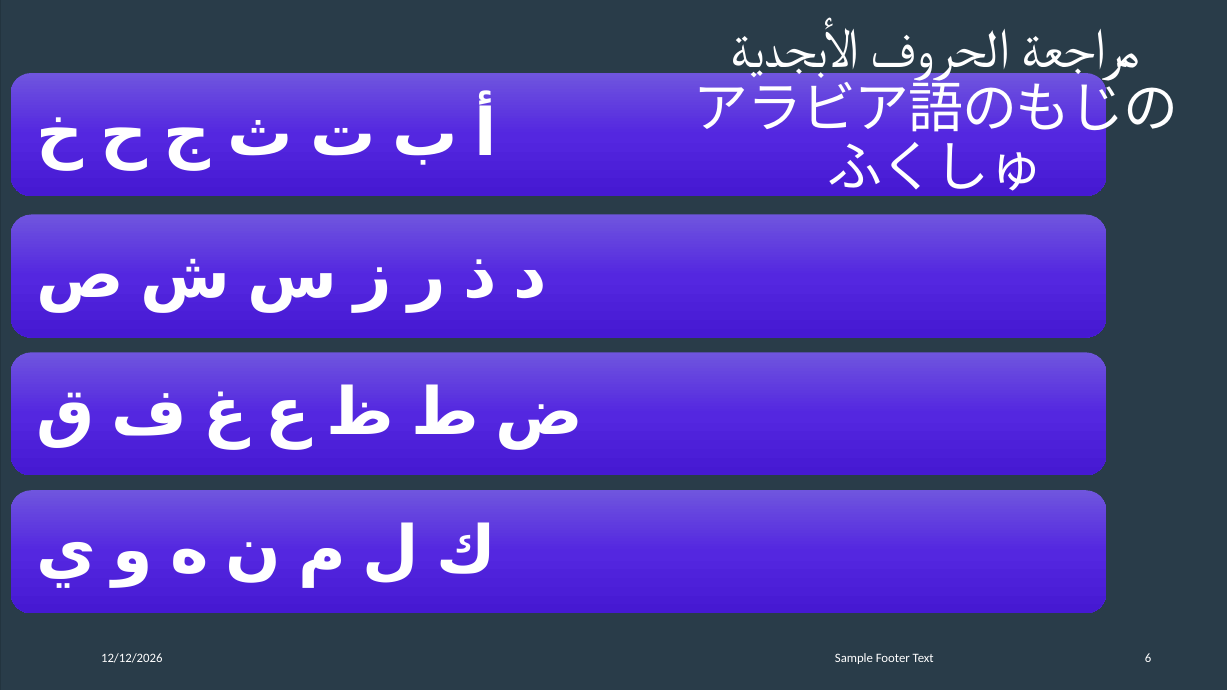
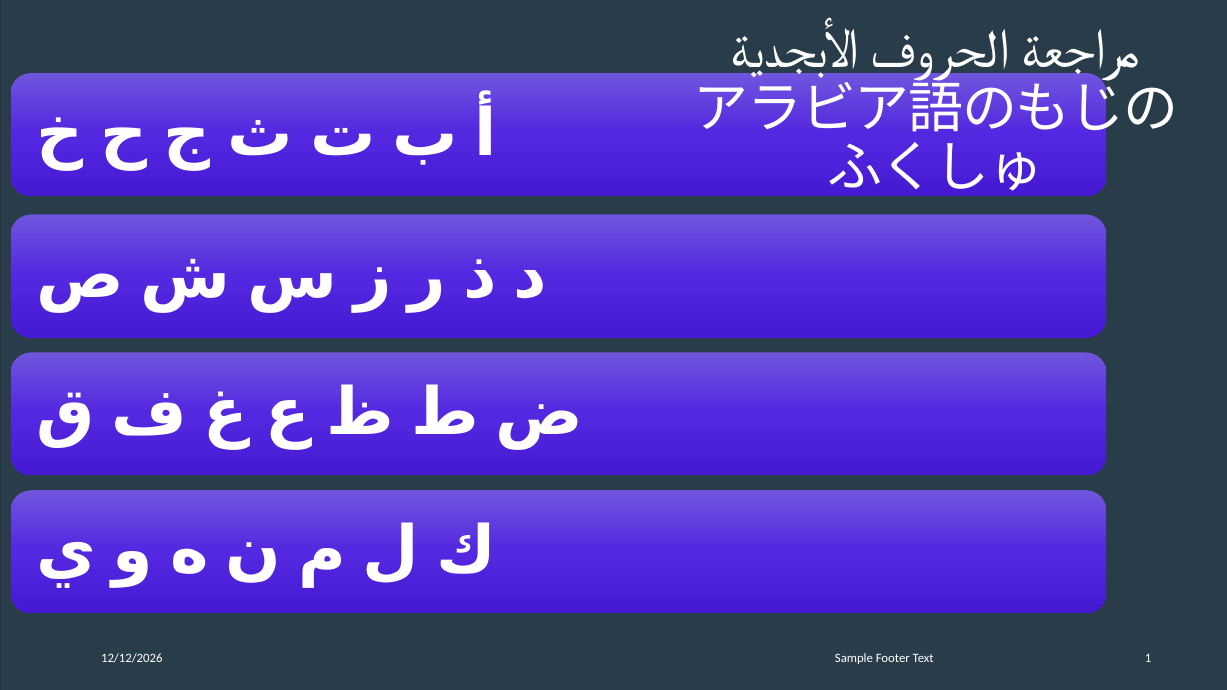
6: 6 -> 1 (1148, 659)
